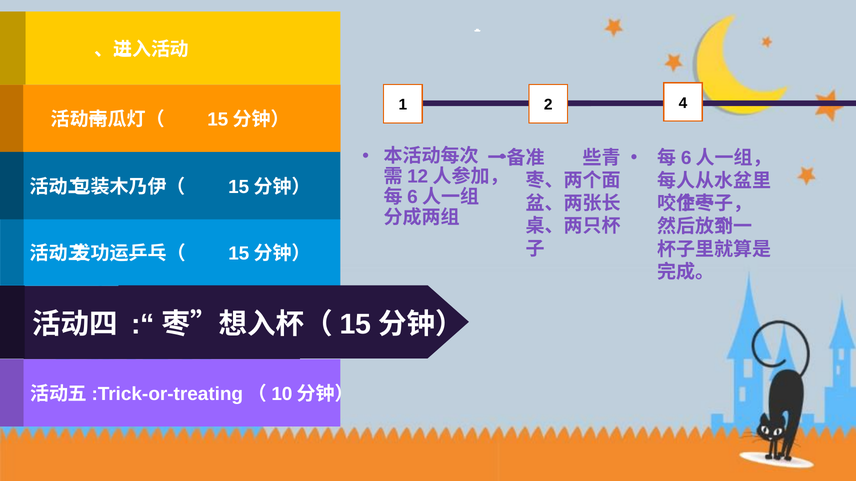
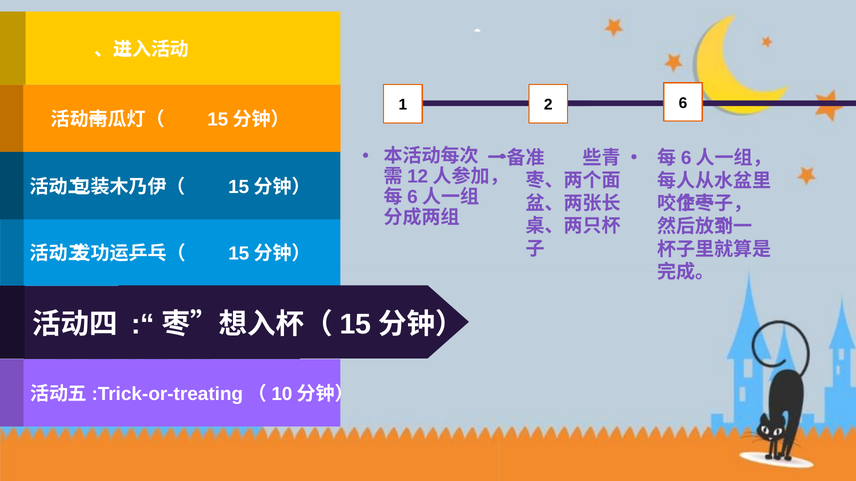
4: 4 -> 6 (683, 103)
